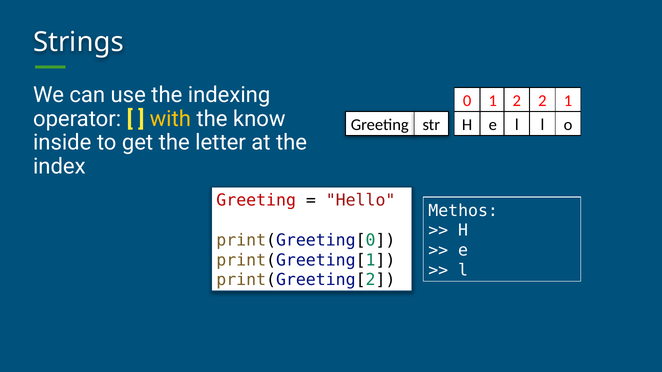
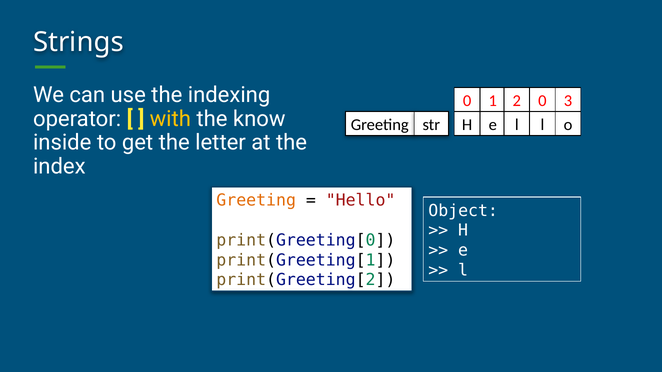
1 2: 2 -> 0 (542, 101)
2 1: 1 -> 3 (568, 101)
Greeting colour: red -> orange (256, 201)
Methos: Methos -> Object (463, 211)
